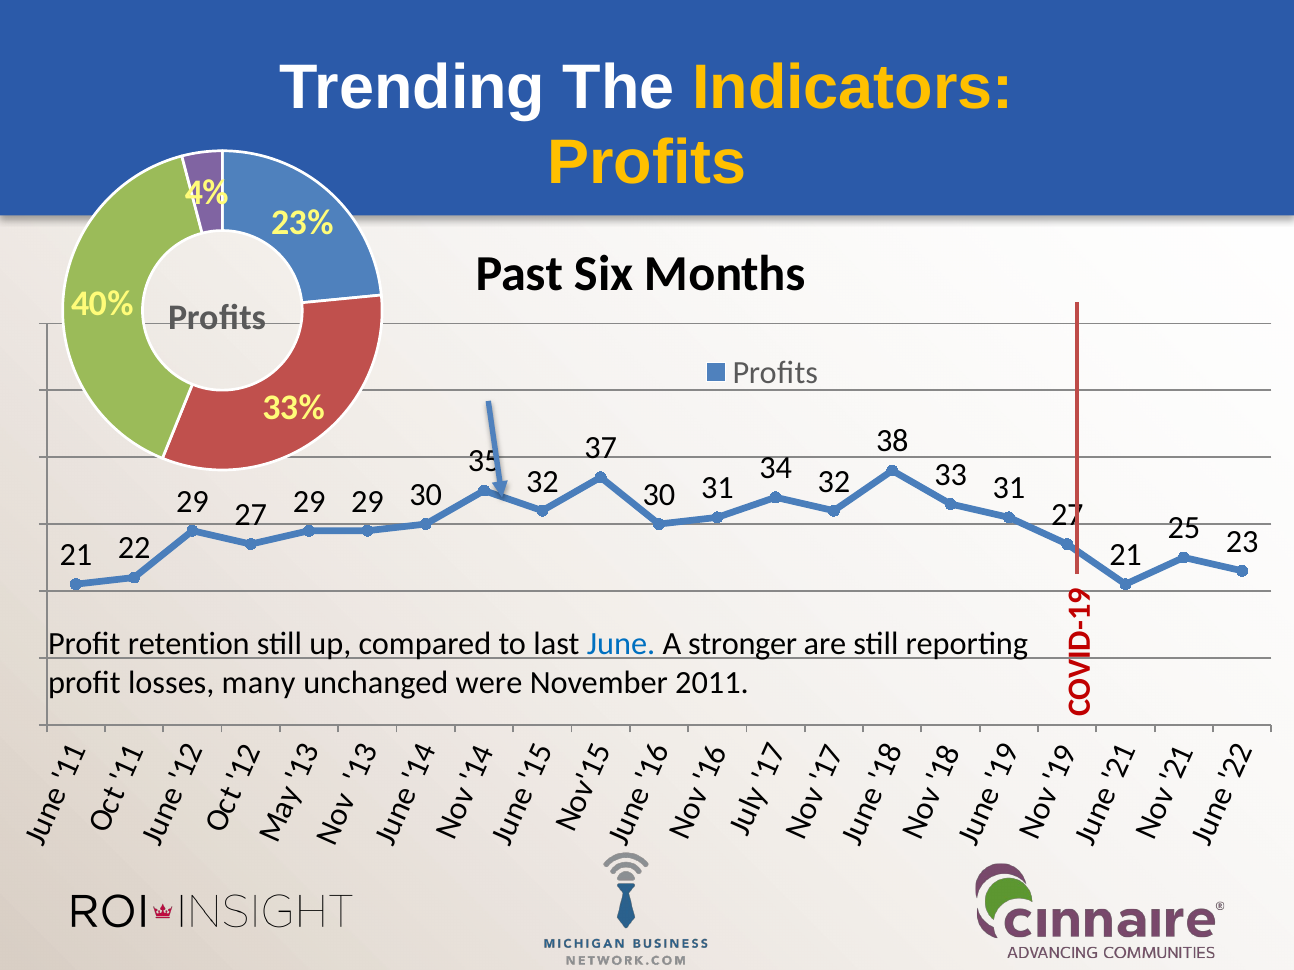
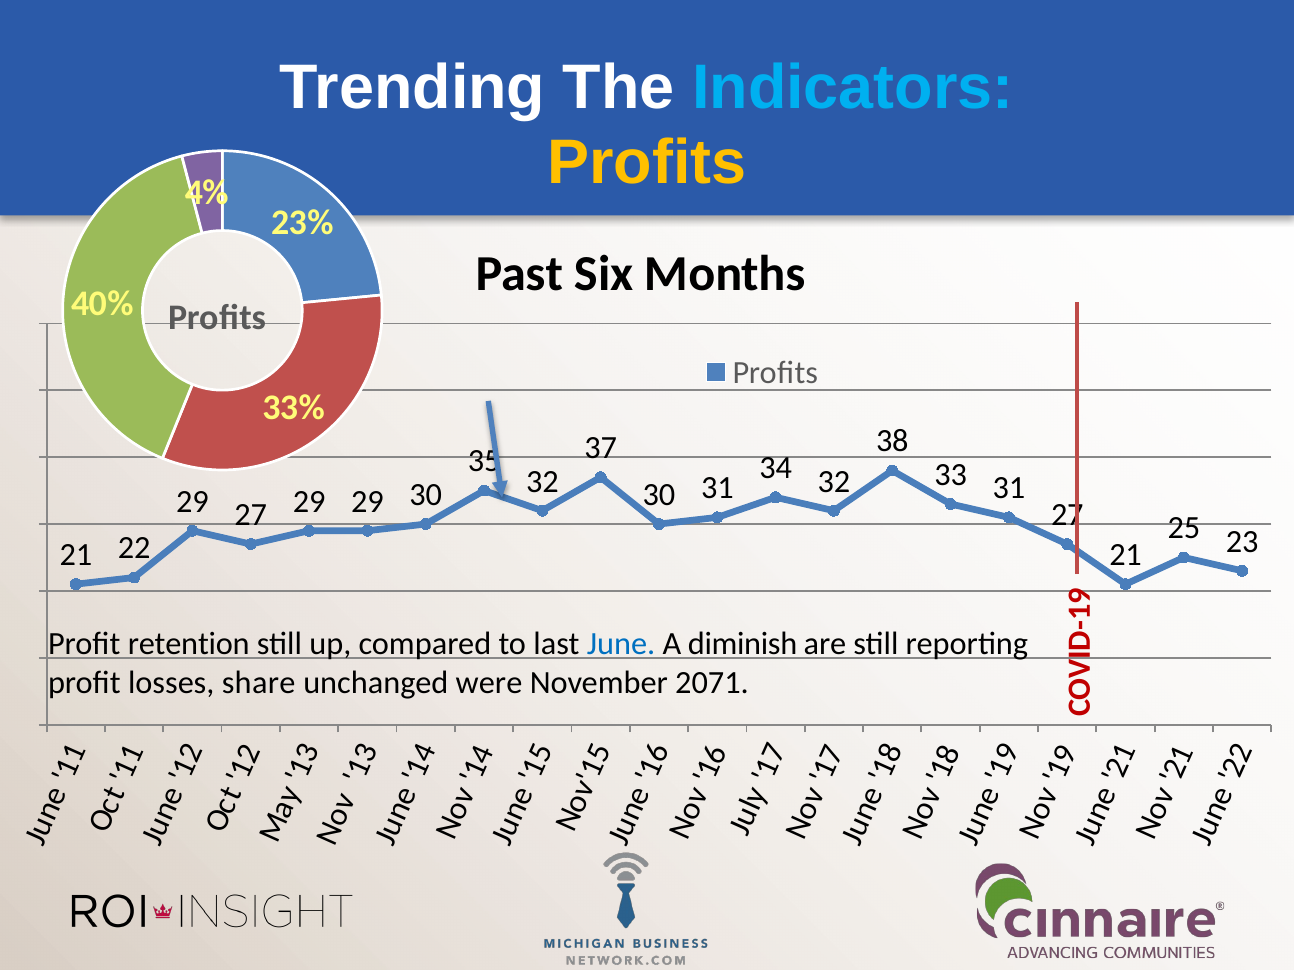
Indicators colour: yellow -> light blue (853, 87)
stronger: stronger -> diminish (743, 644)
many: many -> share (259, 683)
2011: 2011 -> 2071 (712, 683)
